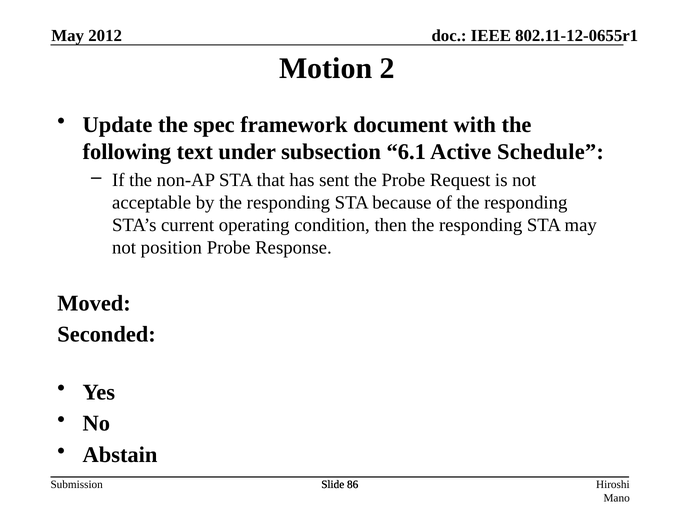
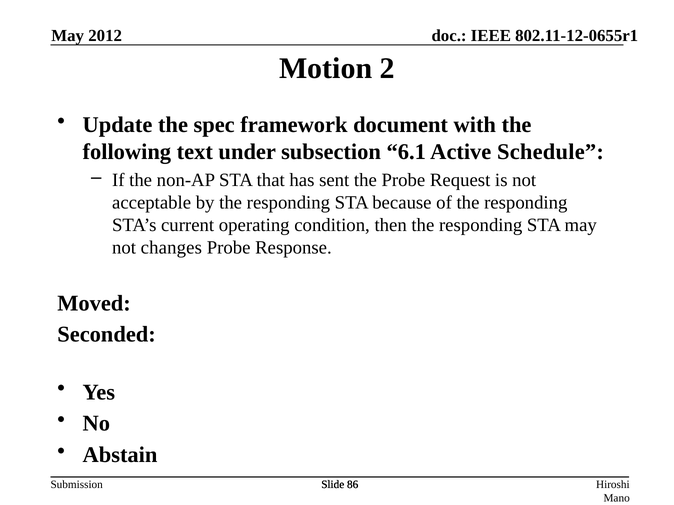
position: position -> changes (171, 248)
